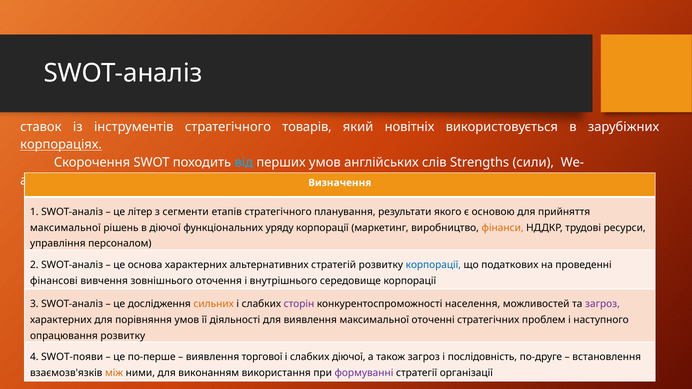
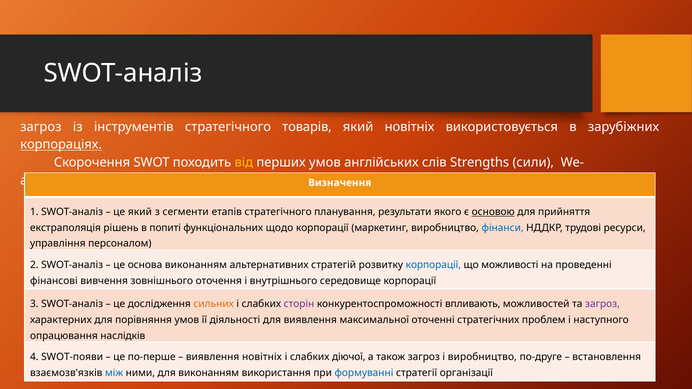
ставок: ставок -> загроз (41, 127)
від colour: light blue -> yellow (244, 163)
це літер: літер -> який (140, 212)
основою underline: none -> present (493, 212)
максимальної: максимальної -> екстраполяція (65, 228)
в діючої: діючої -> попиті (165, 228)
уряду: уряду -> щодо (280, 228)
фінанси colour: orange -> blue (503, 228)
основа характерних: характерних -> виконанням (196, 265)
що податкових: податкових -> можливості (510, 265)
населення: населення -> впливають (473, 304)
опрацювання розвитку: розвитку -> наслідків (123, 336)
виявлення торгової: торгової -> новітніх (262, 357)
і послідовність: послідовність -> виробництво (482, 357)
між colour: orange -> blue (114, 373)
формуванні colour: purple -> blue (364, 373)
